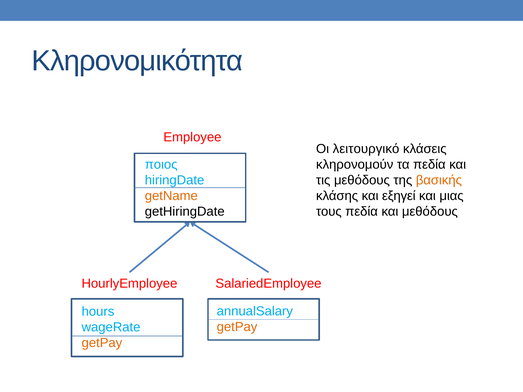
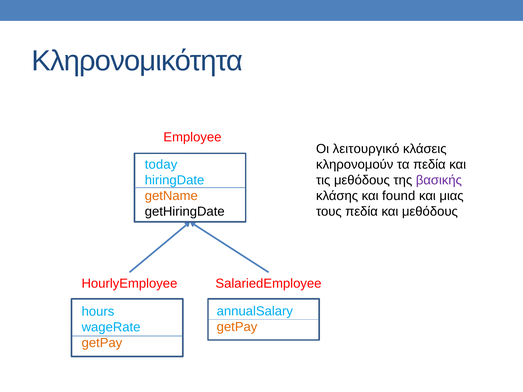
ποιος: ποιος -> today (161, 165)
βασικής colour: orange -> purple (439, 180)
εξηγεί: εξηγεί -> found (399, 196)
